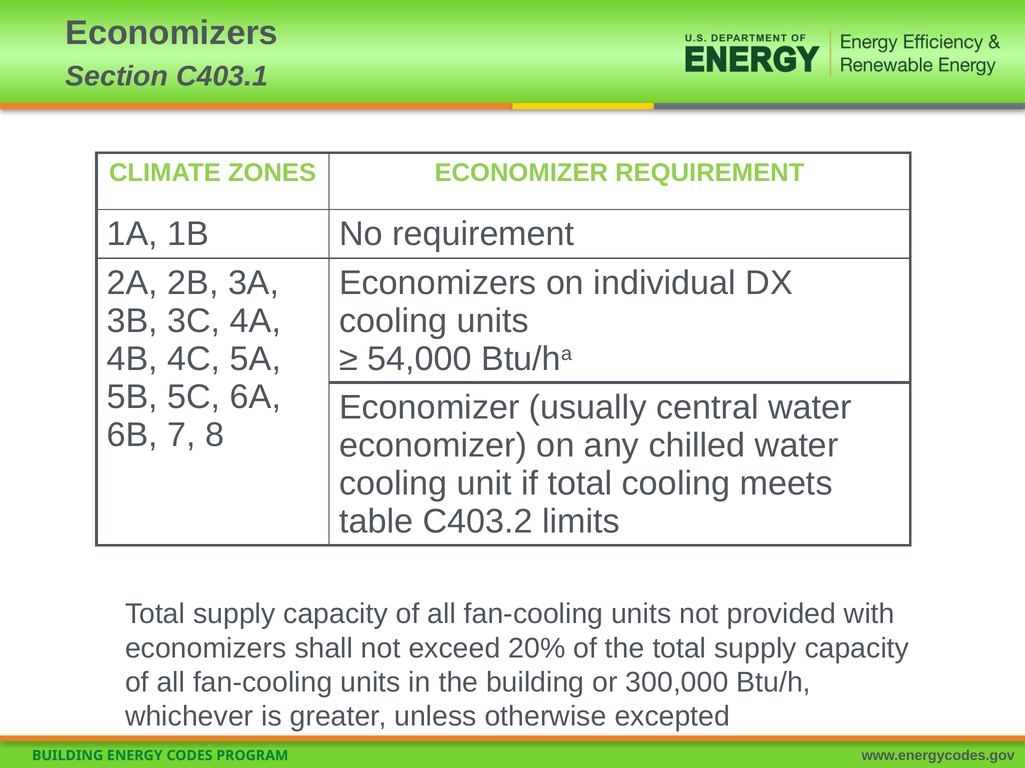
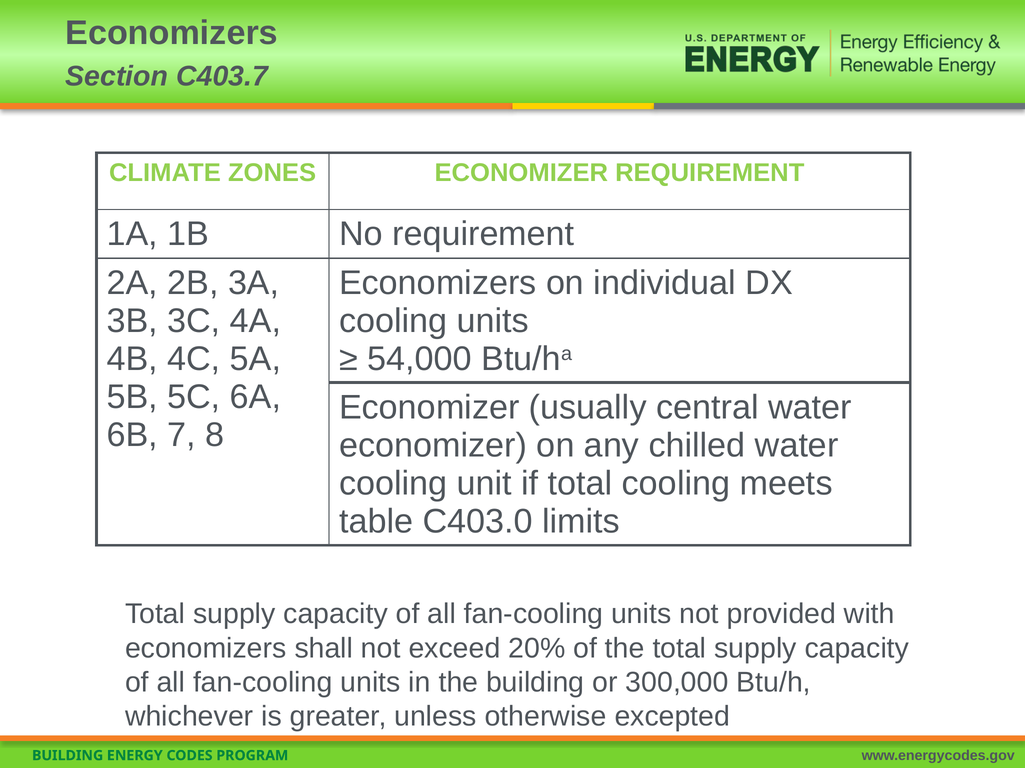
C403.1: C403.1 -> C403.7 (222, 76)
C403.2: C403.2 -> C403.0 (478, 522)
